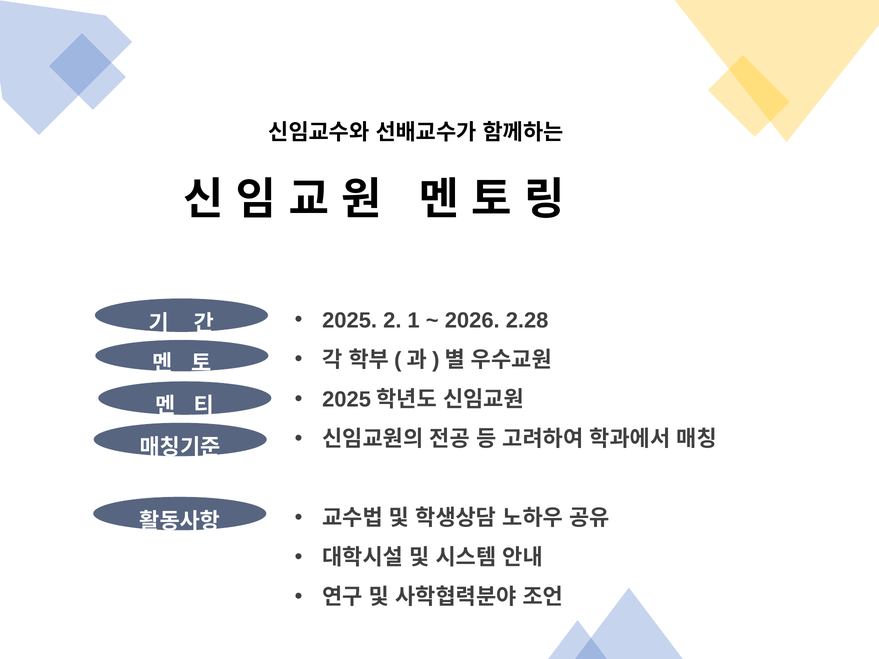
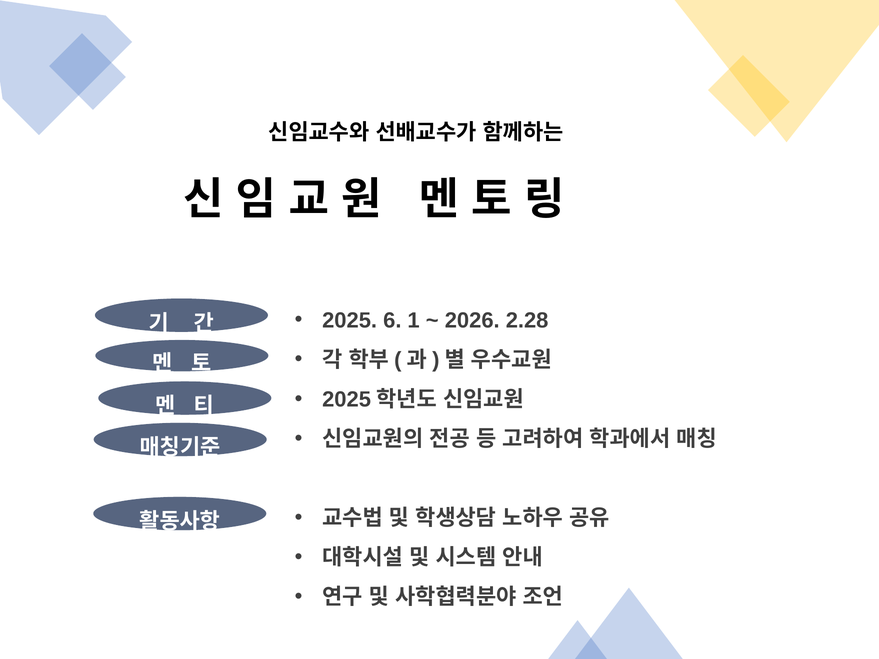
2: 2 -> 6 (392, 321)
